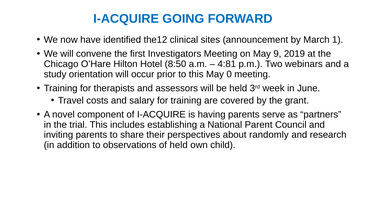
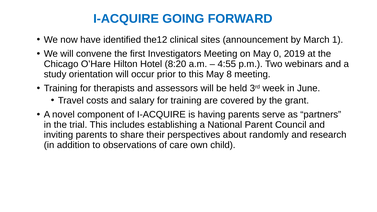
9: 9 -> 0 (277, 54)
8:50: 8:50 -> 8:20 (175, 64)
4:81: 4:81 -> 4:55 (227, 64)
0: 0 -> 8 (229, 74)
of held: held -> care (179, 145)
